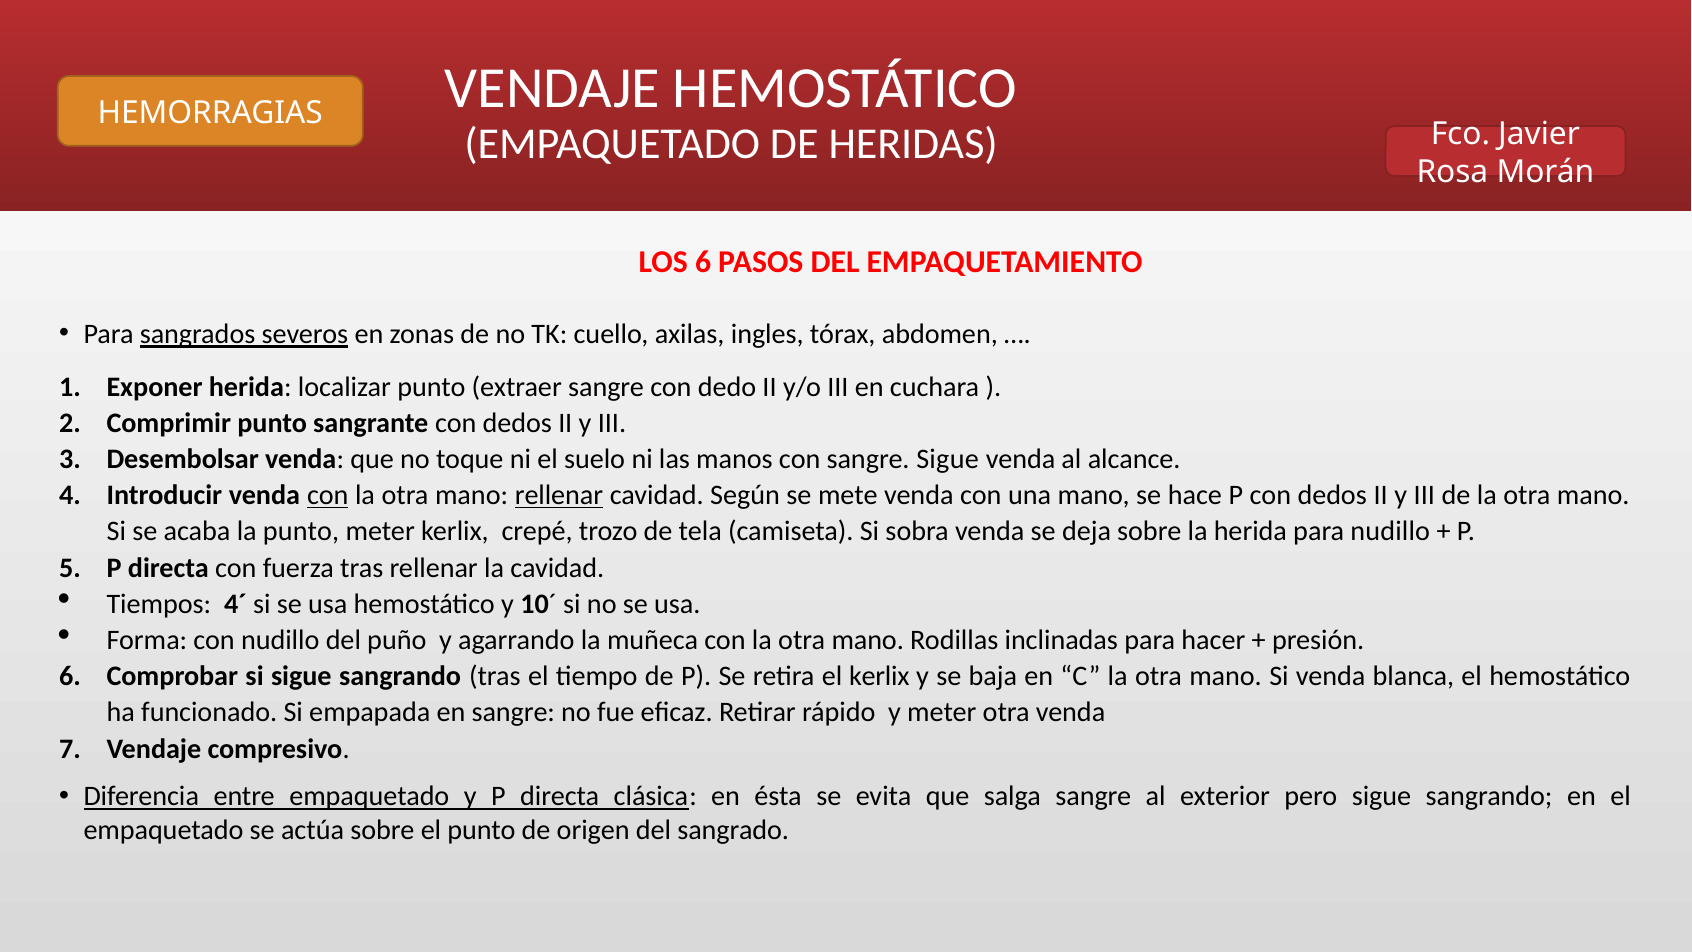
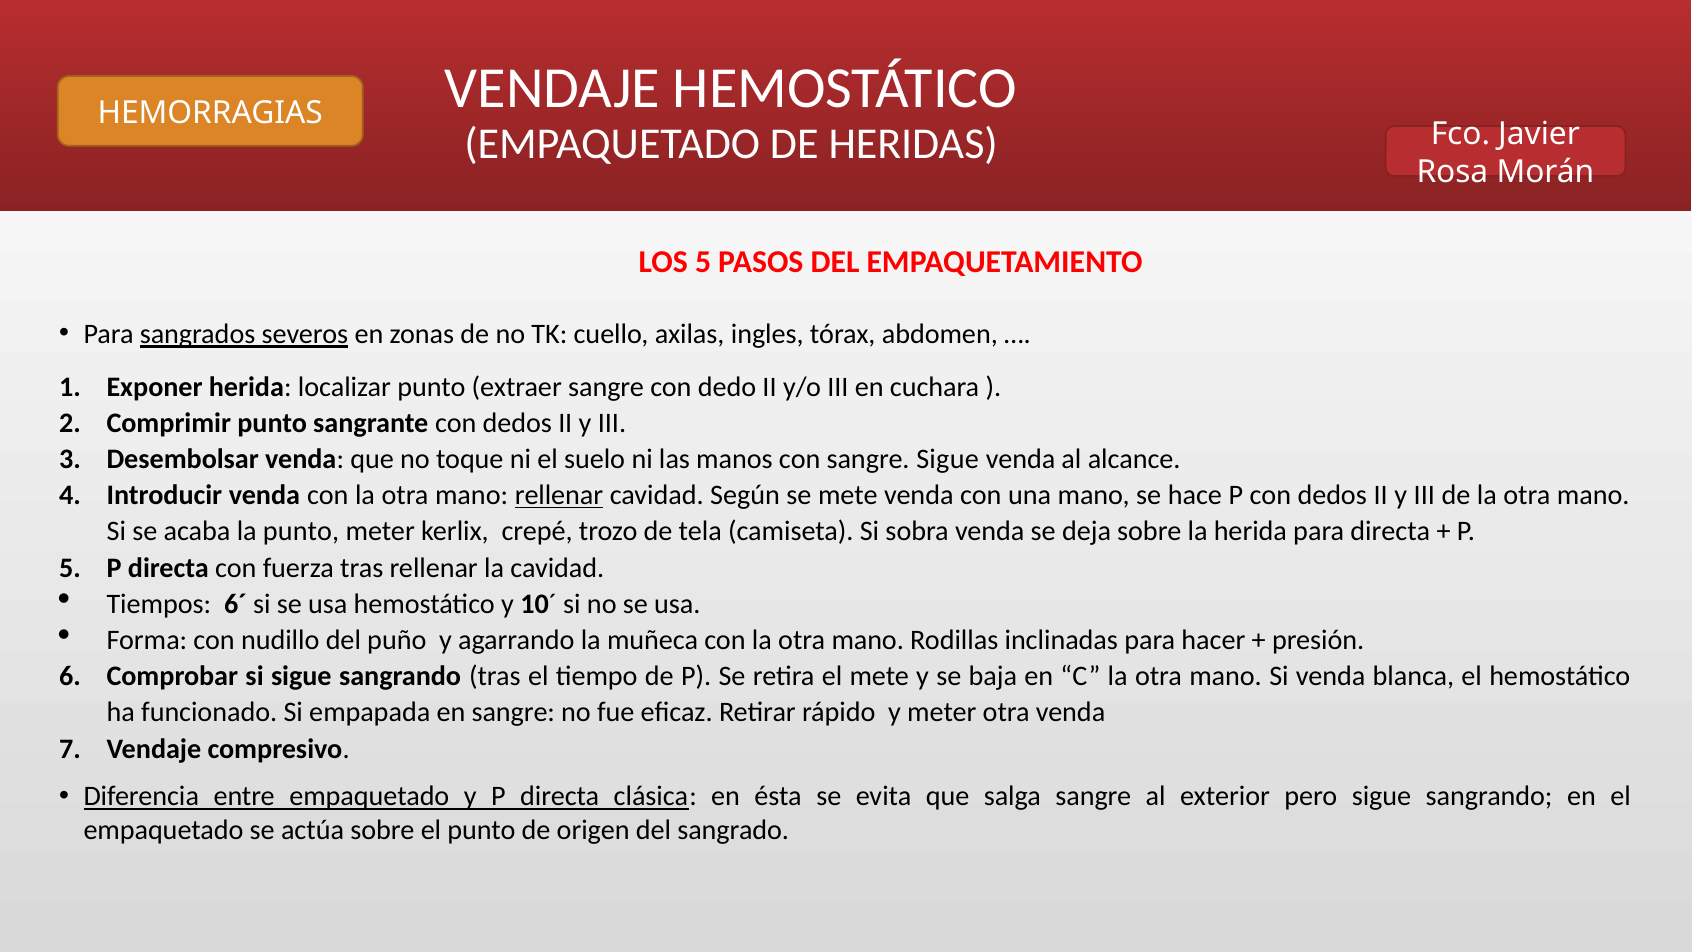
LOS 6: 6 -> 5 (703, 262)
con underline: present -> none (328, 495)
para nudillo: nudillo -> directa (1390, 532)
4´: 4´ -> 6´ (235, 604)
el kerlix: kerlix -> mete (879, 676)
